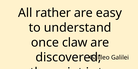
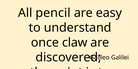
rather: rather -> pencil (53, 13)
